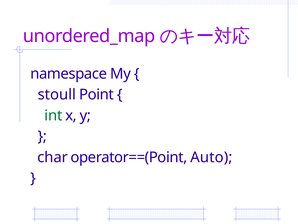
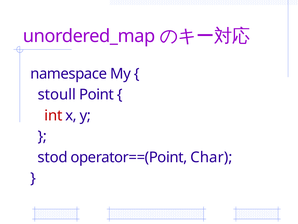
int colour: green -> red (53, 115)
char: char -> stod (53, 157)
Auto: Auto -> Char (211, 157)
